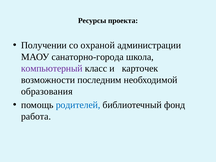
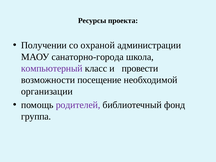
карточек: карточек -> провести (140, 68)
последним: последним -> посещение (99, 80)
образования: образования -> организации (47, 91)
родителей colour: blue -> purple (78, 105)
работа: работа -> группа (36, 116)
